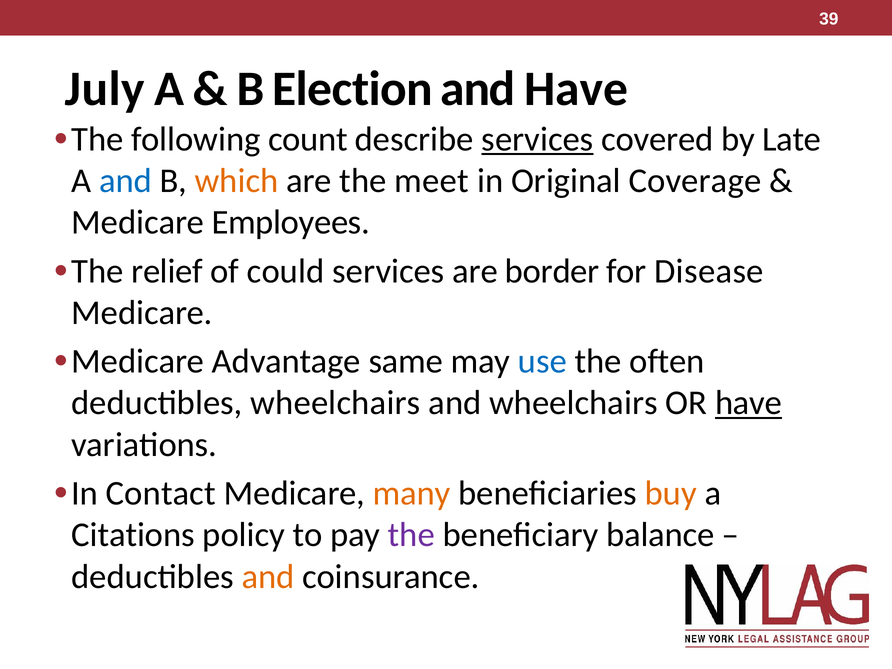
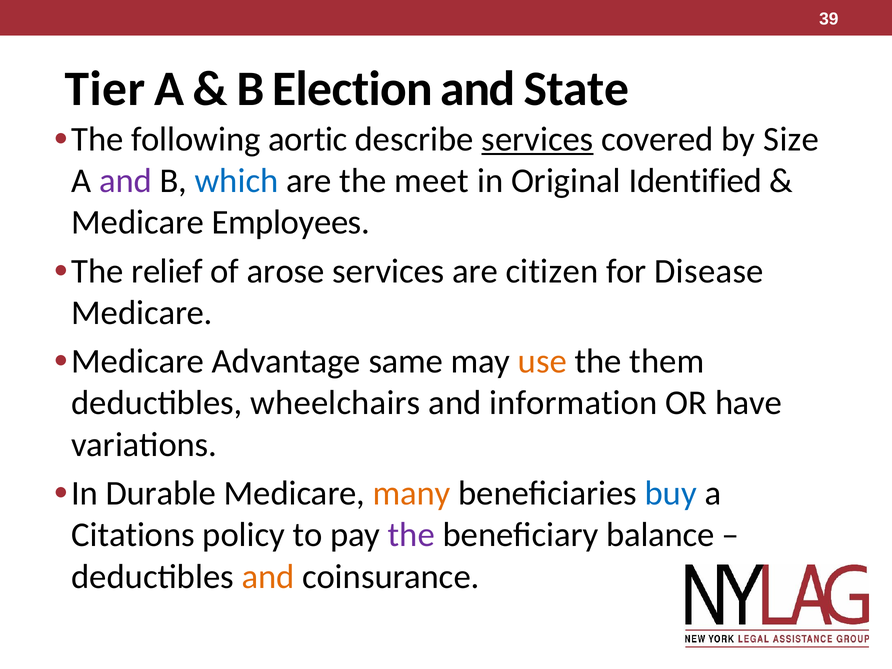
July: July -> Tier (105, 89)
and Have: Have -> State (576, 89)
count: count -> aortic (308, 139)
Late: Late -> Size (791, 139)
and colour: blue -> purple (126, 181)
which colour: orange -> blue (237, 181)
Coverage: Coverage -> Identified (695, 181)
could: could -> arose (286, 271)
border: border -> citizen (552, 271)
use colour: blue -> orange (542, 361)
often: often -> them (667, 361)
and wheelchairs: wheelchairs -> information (573, 403)
have underline: present -> none (749, 403)
Contact: Contact -> Durable (161, 493)
buy colour: orange -> blue (671, 493)
